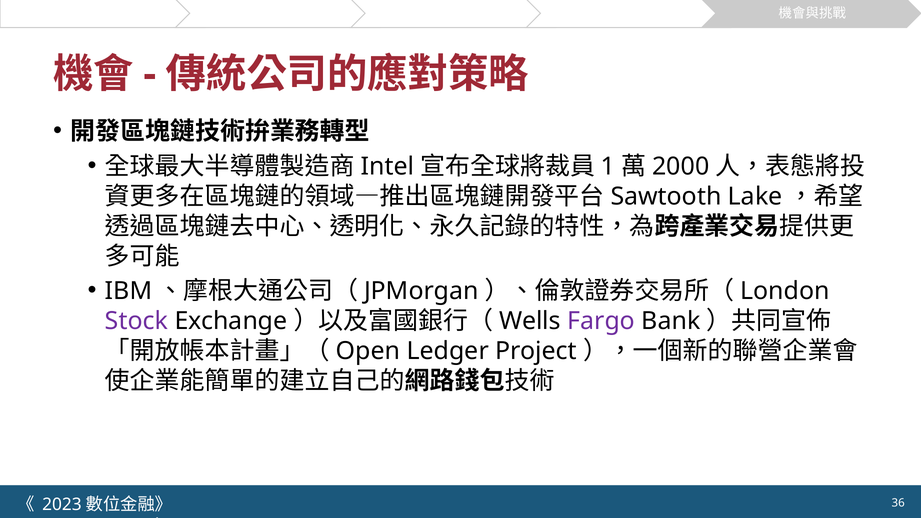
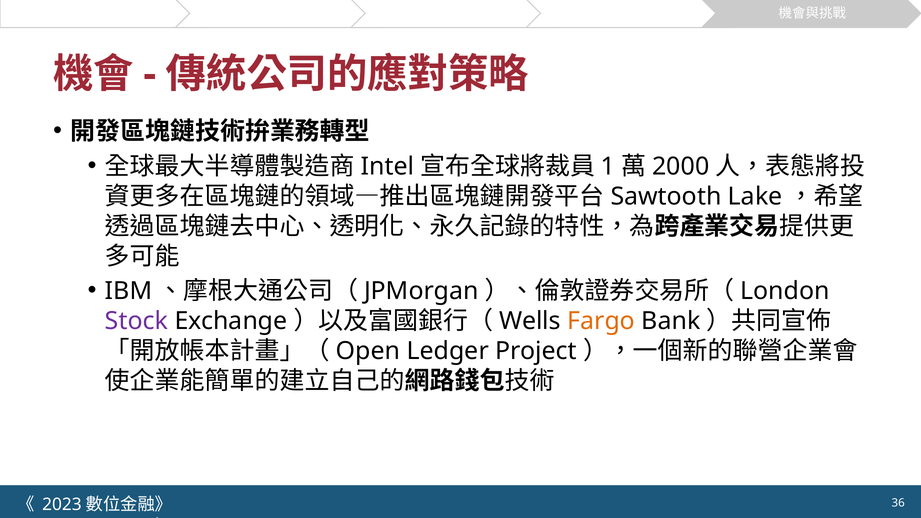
Fargo colour: purple -> orange (601, 321)
